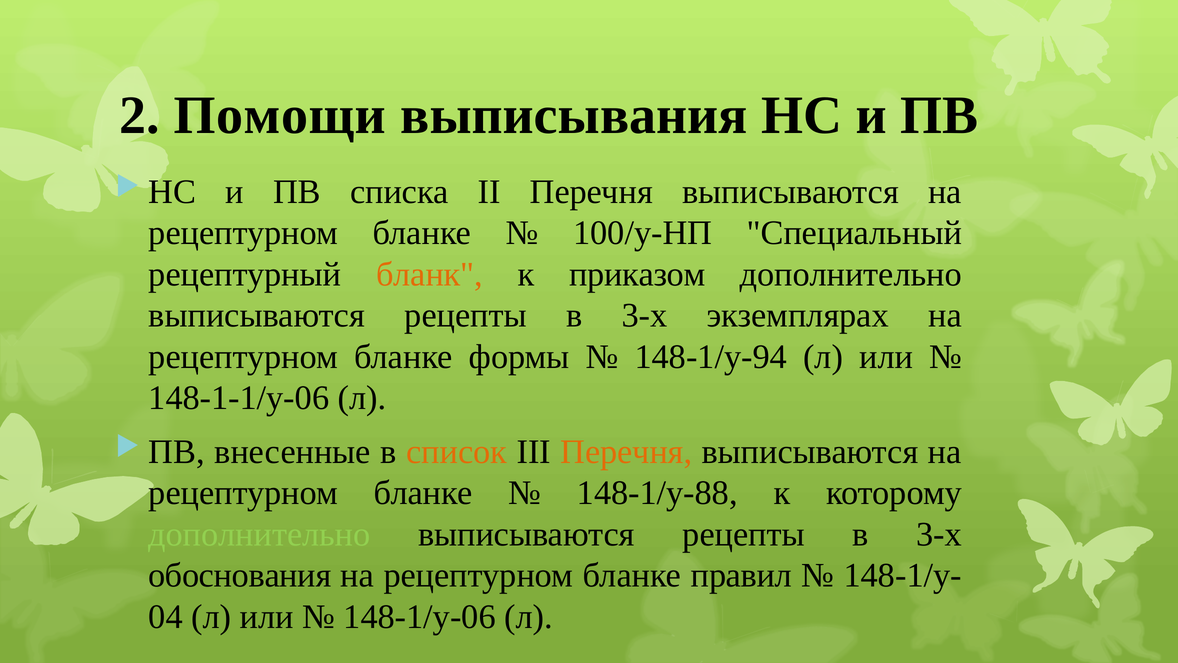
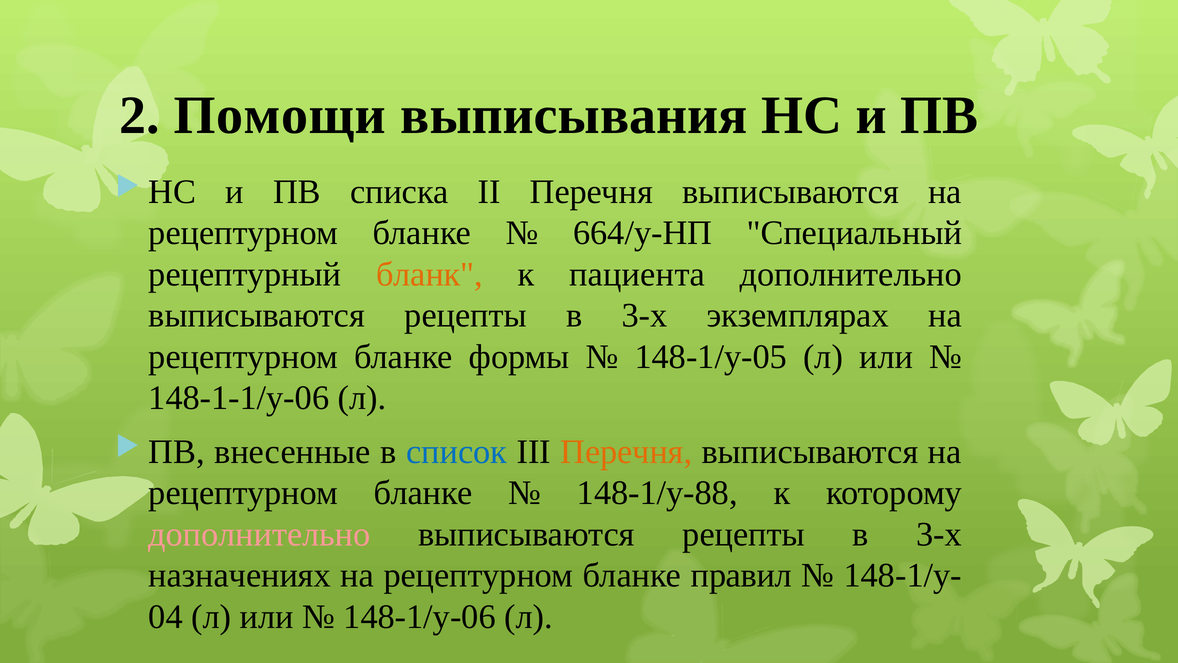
100/у-НП: 100/у-НП -> 664/у-НП (643, 233)
приказом: приказом -> пациента (637, 274)
148-1/у-94: 148-1/у-94 -> 148-1/у-05 (711, 357)
список colour: orange -> blue (457, 451)
дополнительно colour: light green -> pink (259, 534)
обоснования: обоснования -> назначениях (240, 575)
